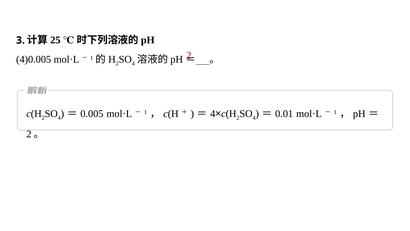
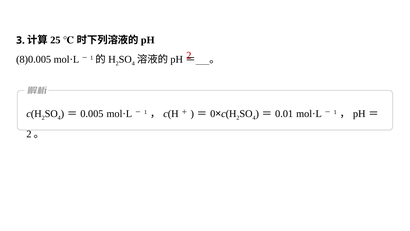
4)0.005: 4)0.005 -> 8)0.005 (34, 59)
4: 4 -> 0 (213, 114)
